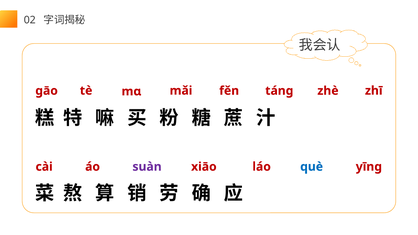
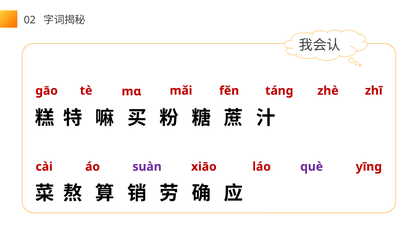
què colour: blue -> purple (312, 167)
